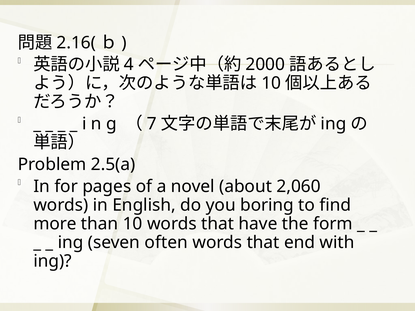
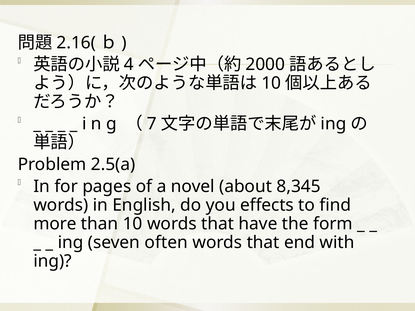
2,060: 2,060 -> 8,345 (299, 187)
boring: boring -> effects (267, 205)
